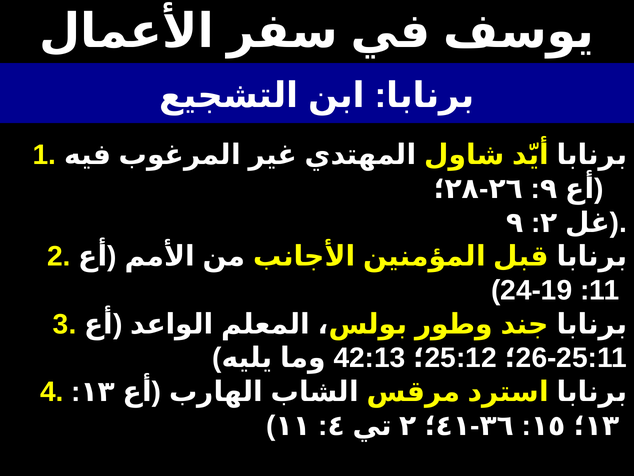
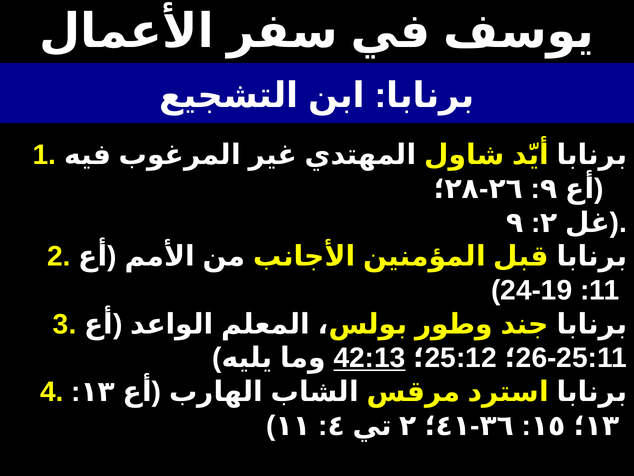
42:13 underline: none -> present (370, 358)
